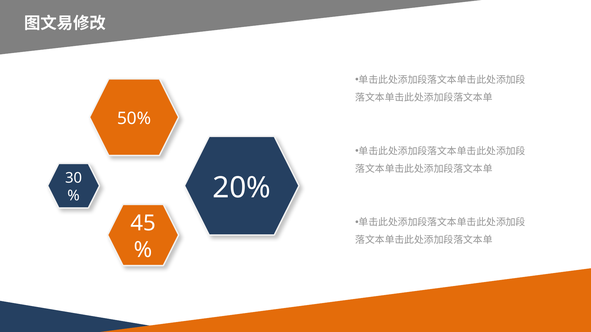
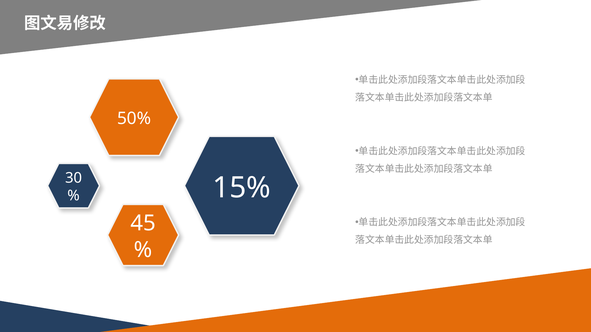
20%: 20% -> 15% (242, 188)
